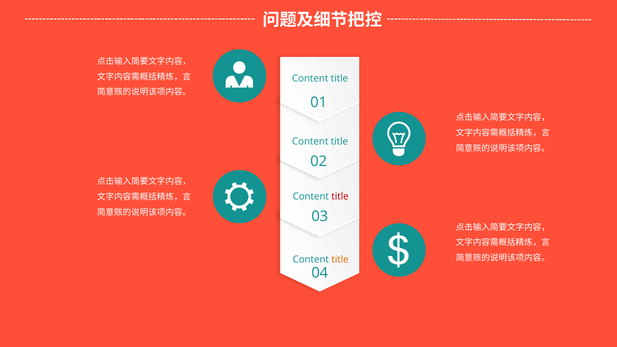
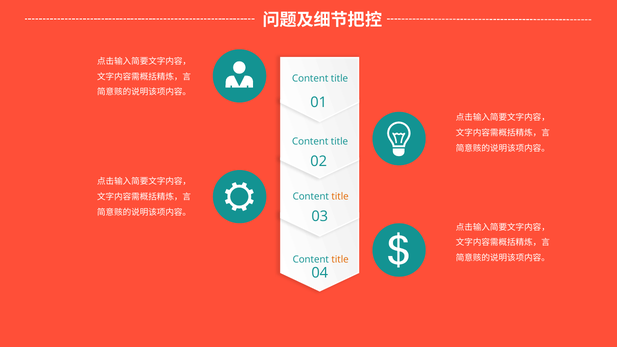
title colour: red -> orange (340, 197)
